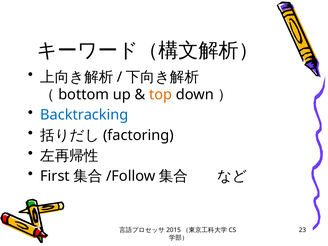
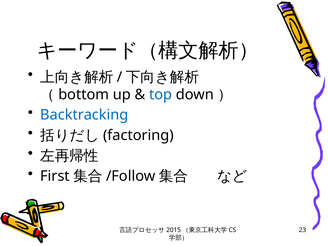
top colour: orange -> blue (161, 95)
